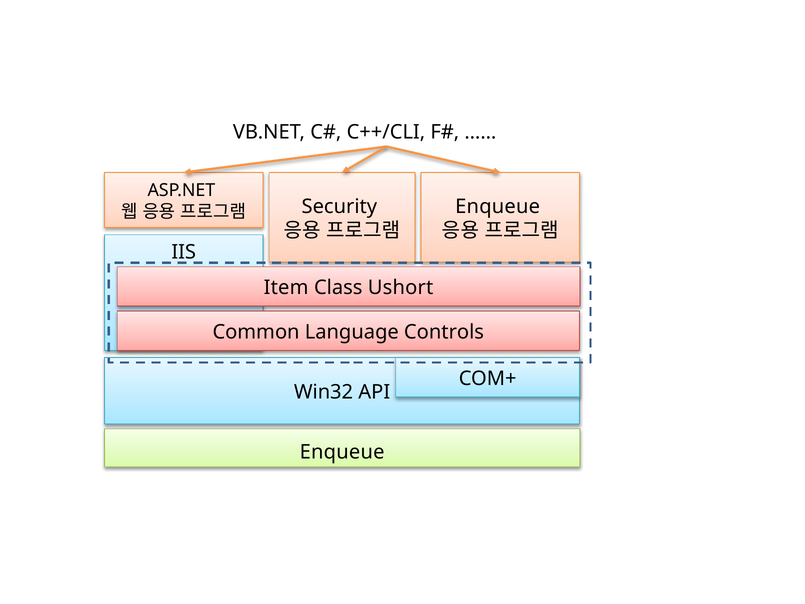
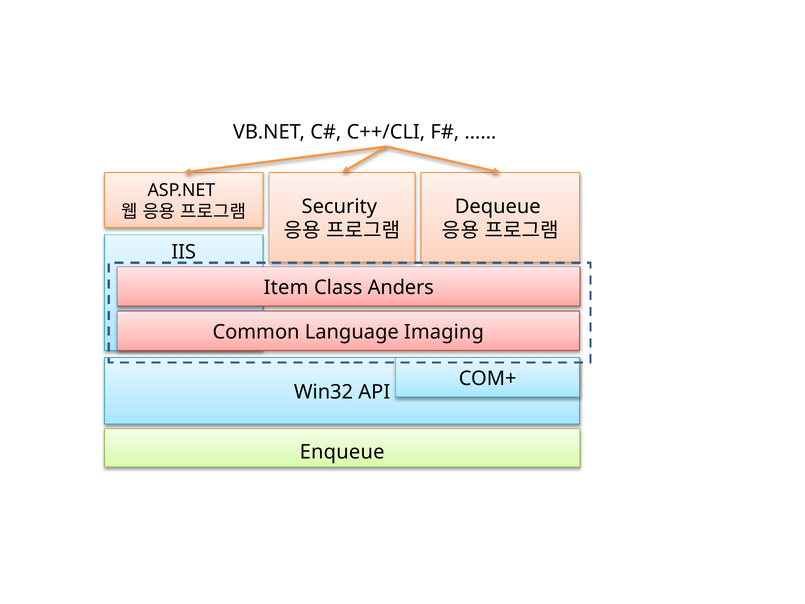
Enqueue: Enqueue -> Dequeue (498, 206)
Ushort: Ushort -> Anders (401, 288)
Controls: Controls -> Imaging (444, 332)
